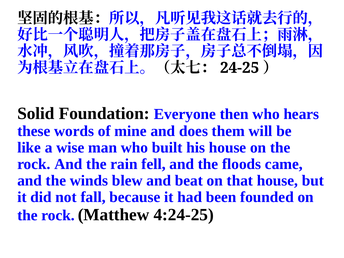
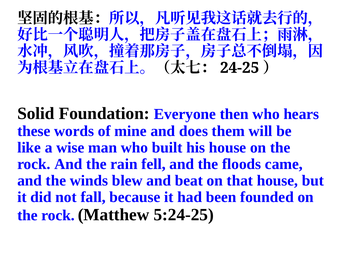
4:24-25: 4:24-25 -> 5:24-25 (184, 215)
